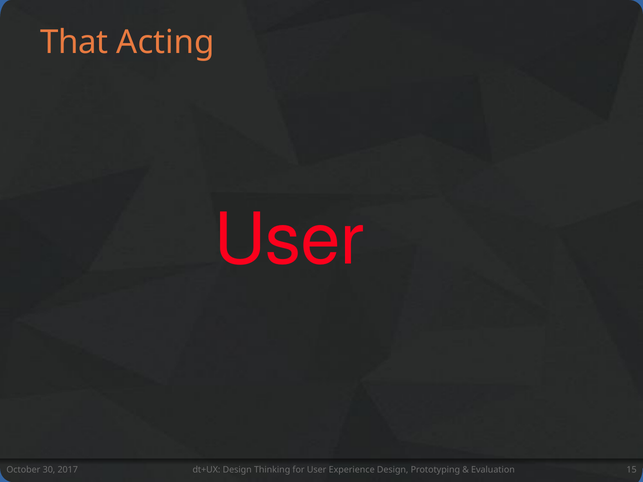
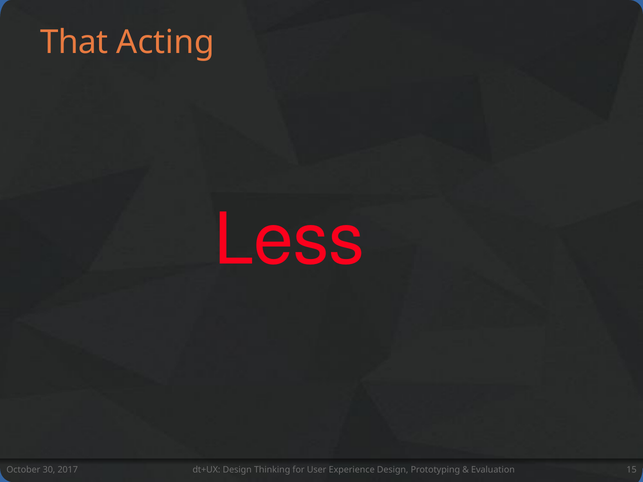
User: User -> Less (289, 240)
